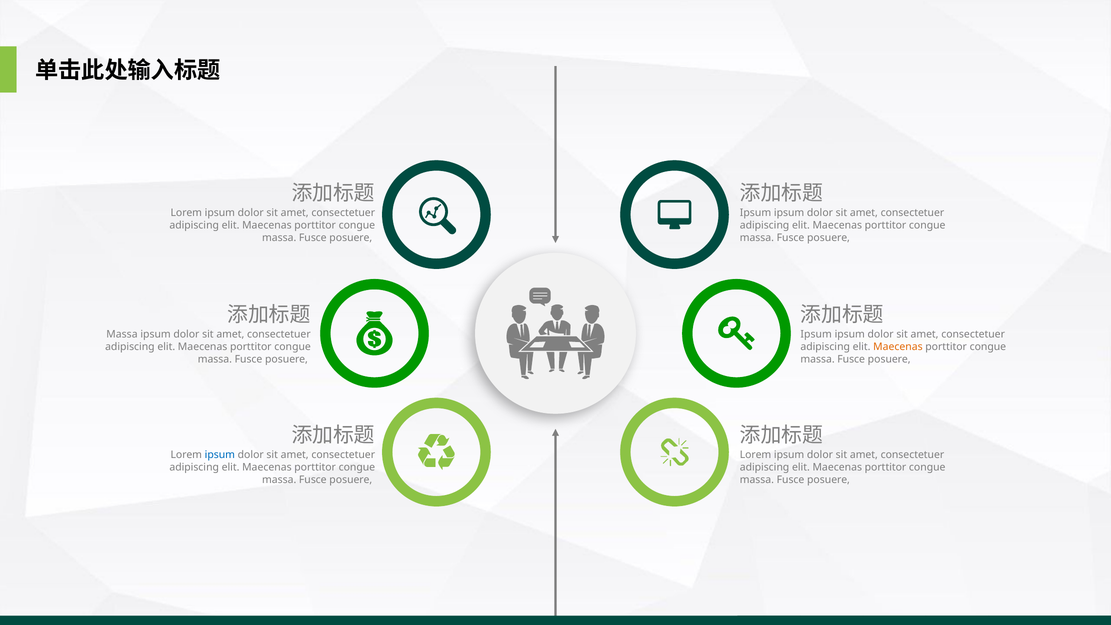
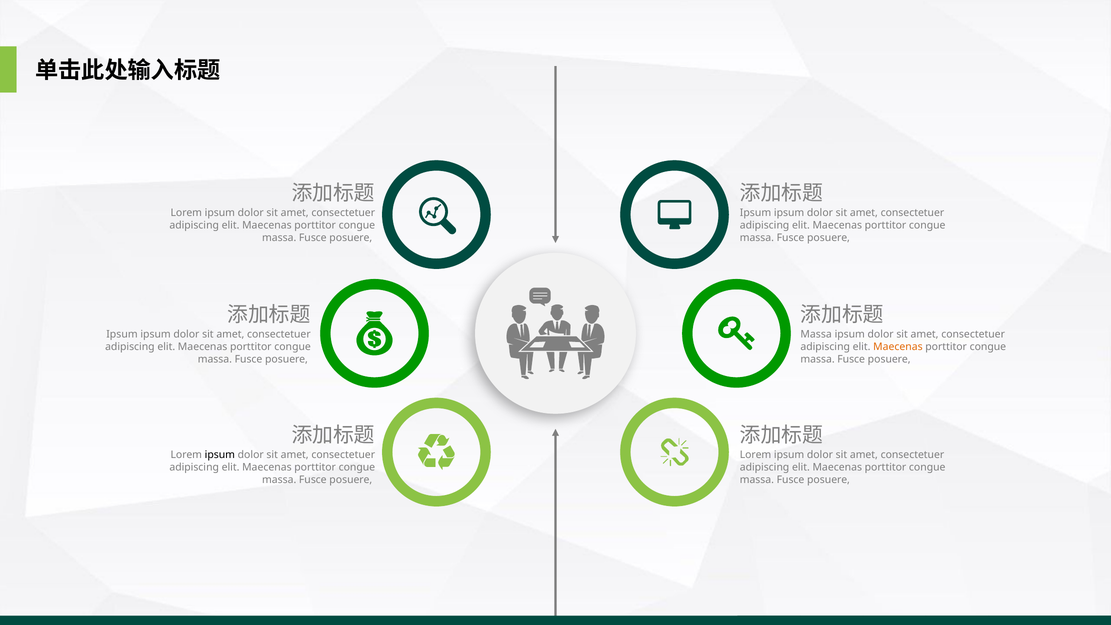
Massa: Massa -> Ipsum (122, 334)
Ipsum: Ipsum -> Massa (816, 334)
ipsum colour: blue -> black (220, 455)
